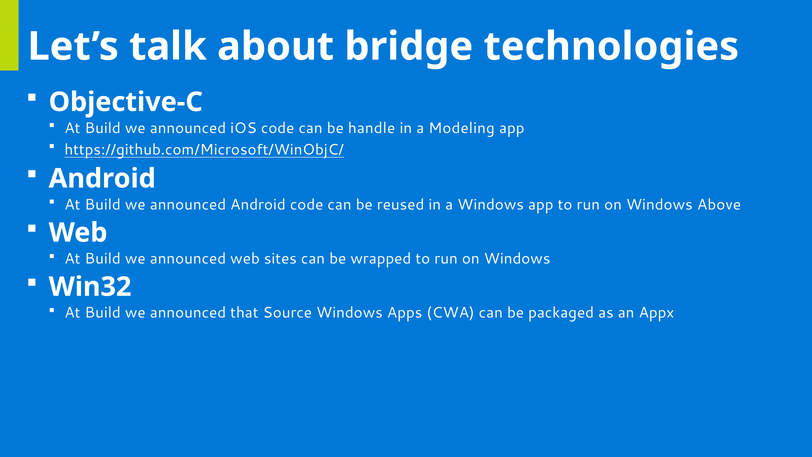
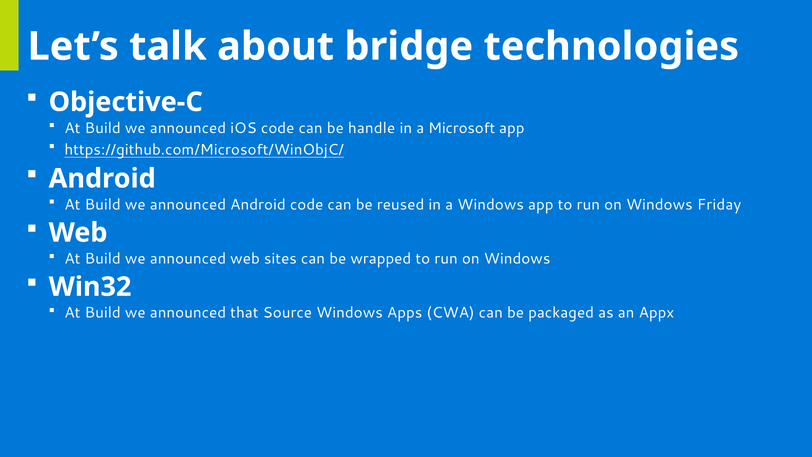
Modeling: Modeling -> Microsoft (462, 128)
Above: Above -> Friday (719, 204)
